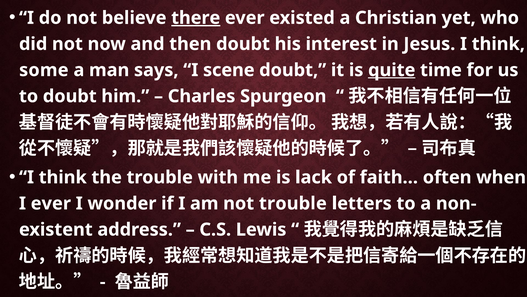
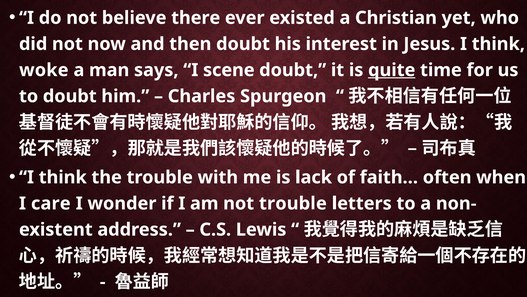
there underline: present -> none (196, 18)
some: some -> woke (44, 70)
I ever: ever -> care (51, 203)
